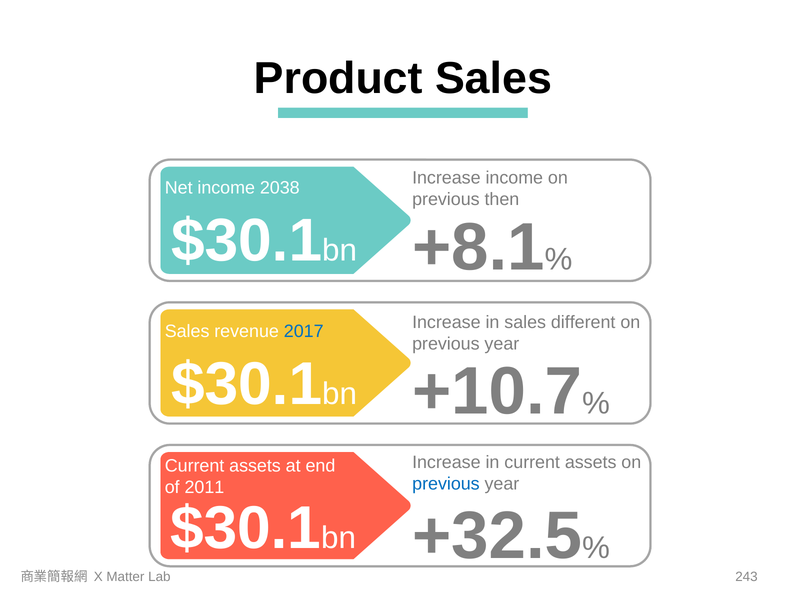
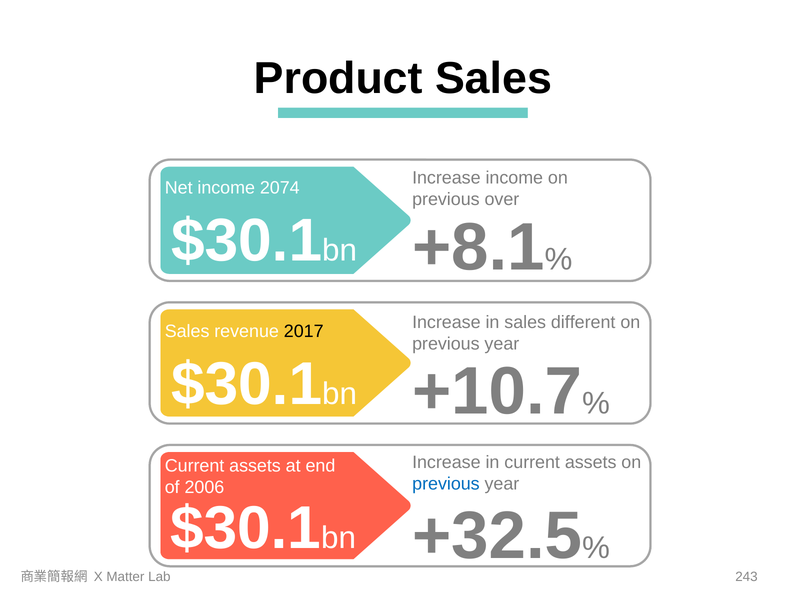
2038: 2038 -> 2074 (280, 188)
then: then -> over (502, 200)
2017 colour: blue -> black (304, 331)
2011: 2011 -> 2006 (204, 488)
